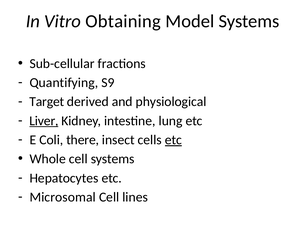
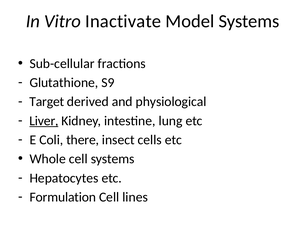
Obtaining: Obtaining -> Inactivate (123, 21)
Quantifying: Quantifying -> Glutathione (64, 83)
etc underline: present -> none (173, 140)
Microsomal: Microsomal -> Formulation (63, 197)
